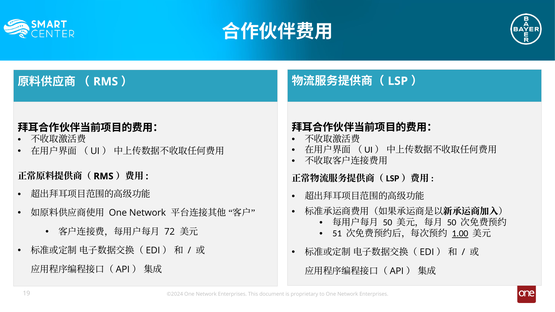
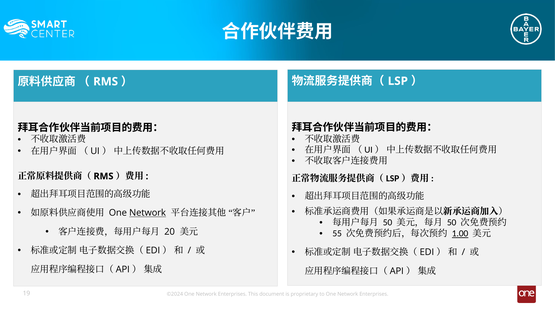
Network underline: none -> present (148, 213)
72: 72 -> 20 (170, 232)
51: 51 -> 55 (337, 234)
